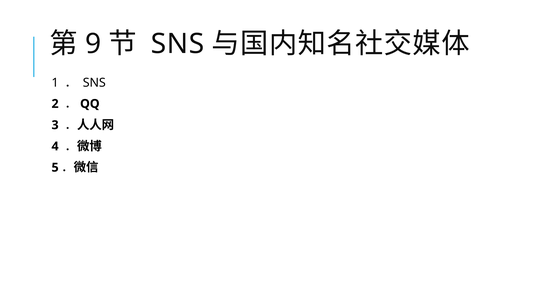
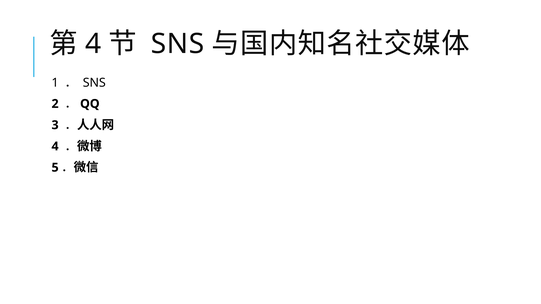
9: 9 -> 4 (93, 44)
